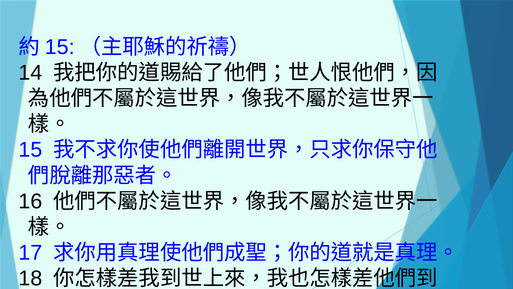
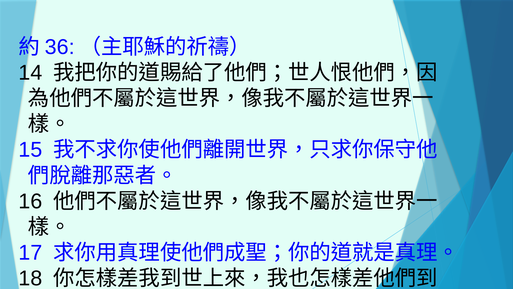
15: 15 -> 36 (60, 47)
